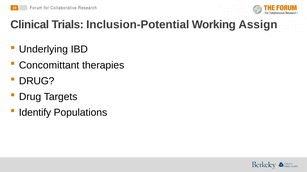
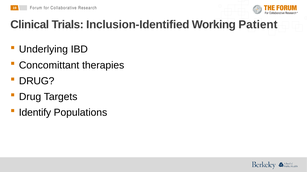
Inclusion-Potential: Inclusion-Potential -> Inclusion-Identified (138, 25)
Assign: Assign -> Patient (258, 25)
